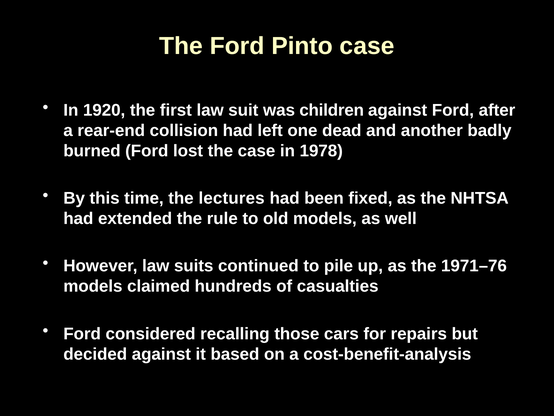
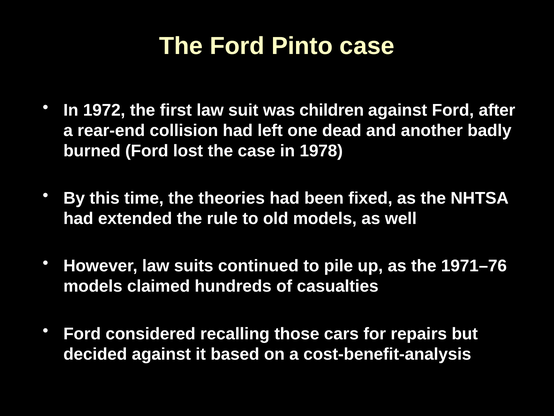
1920: 1920 -> 1972 (104, 110)
lectures: lectures -> theories (232, 198)
